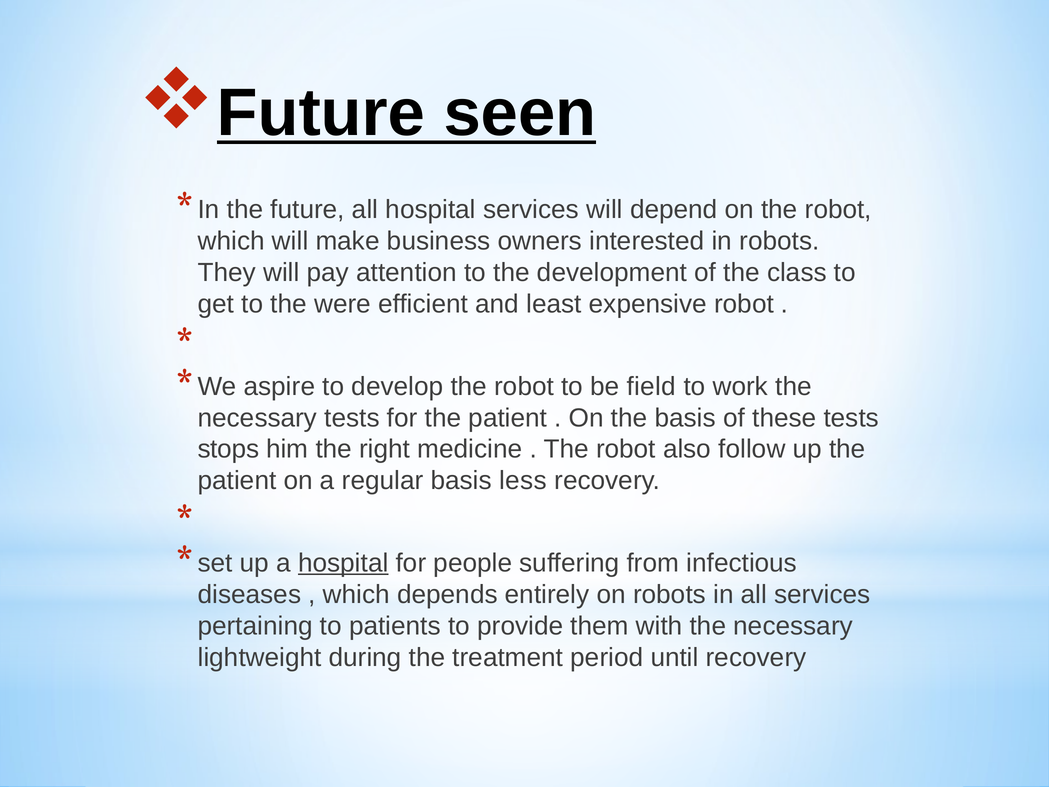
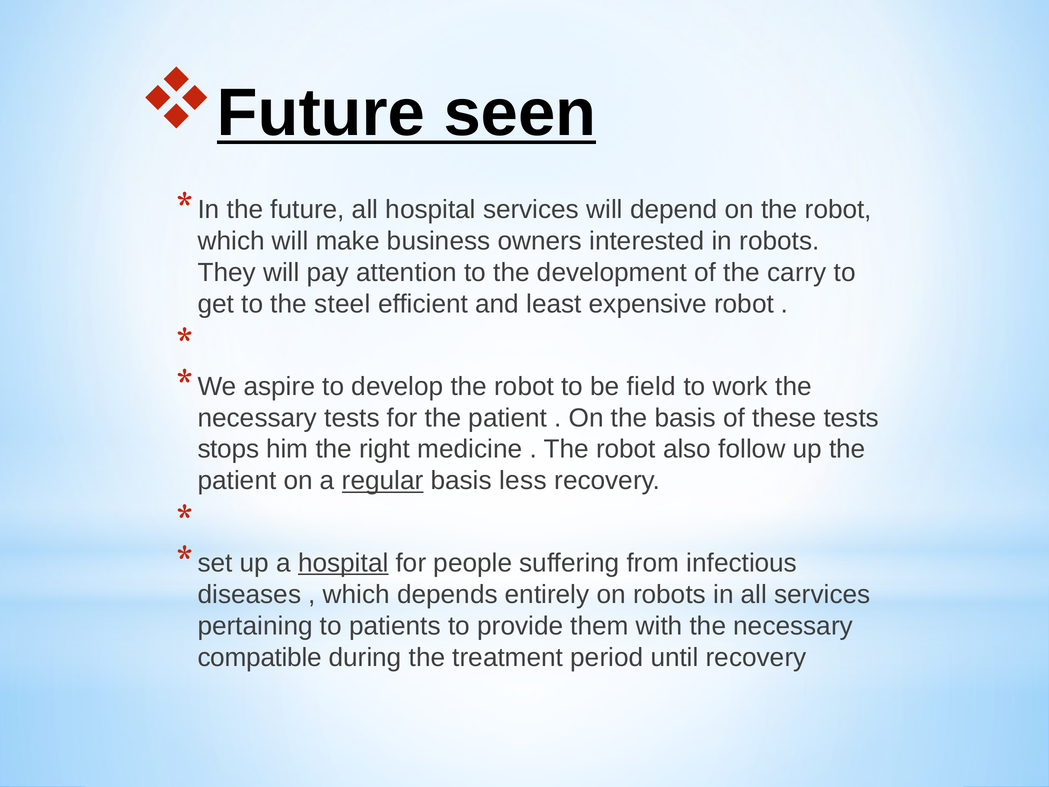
class: class -> carry (797, 273)
were: were -> steel (342, 304)
regular underline: none -> present (383, 481)
lightweight: lightweight -> compatible (260, 657)
